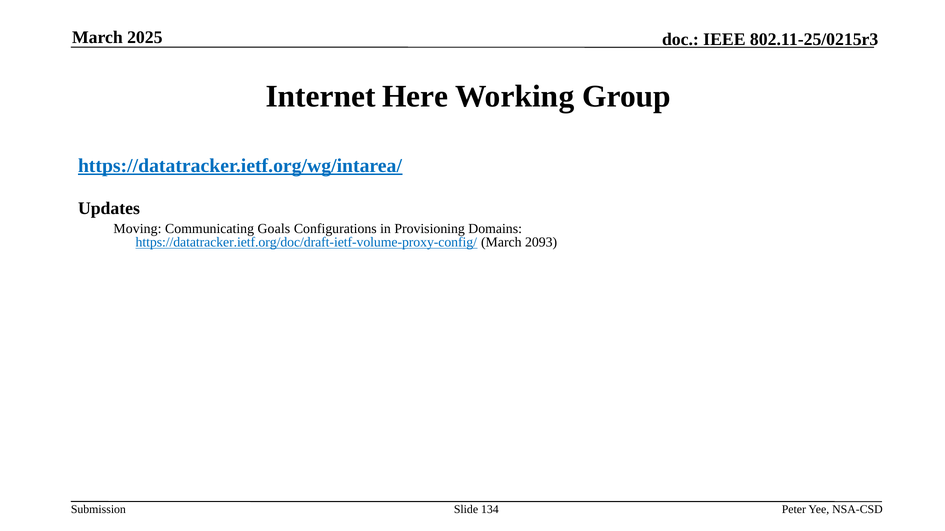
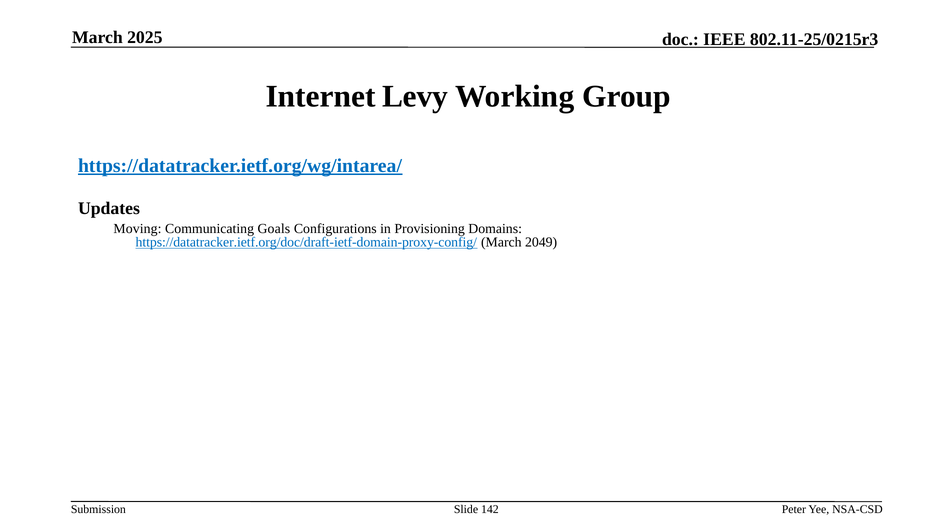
Here: Here -> Levy (415, 97)
https://datatracker.ietf.org/doc/draft-ietf-volume-proxy-config/: https://datatracker.ietf.org/doc/draft-ietf-volume-proxy-config/ -> https://datatracker.ietf.org/doc/draft-ietf-domain-proxy-config/ (306, 242)
2093: 2093 -> 2049 (541, 242)
134: 134 -> 142 (490, 510)
